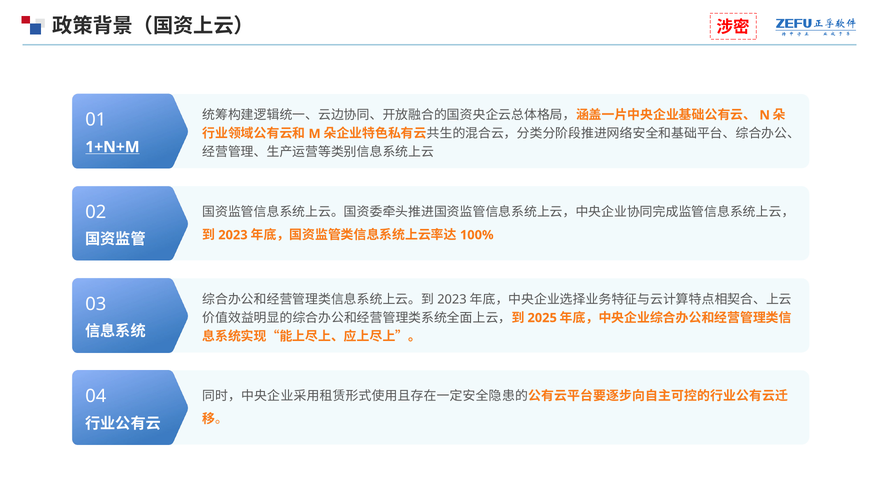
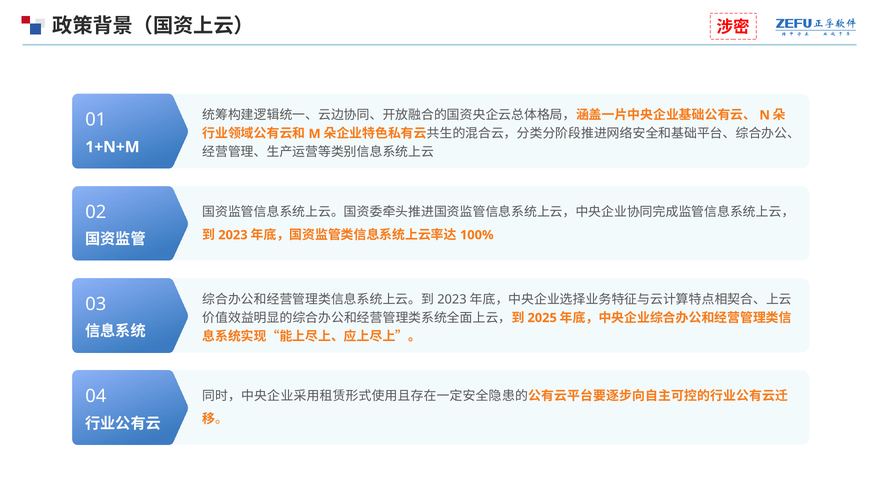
1+N+M underline: present -> none (112, 147)
